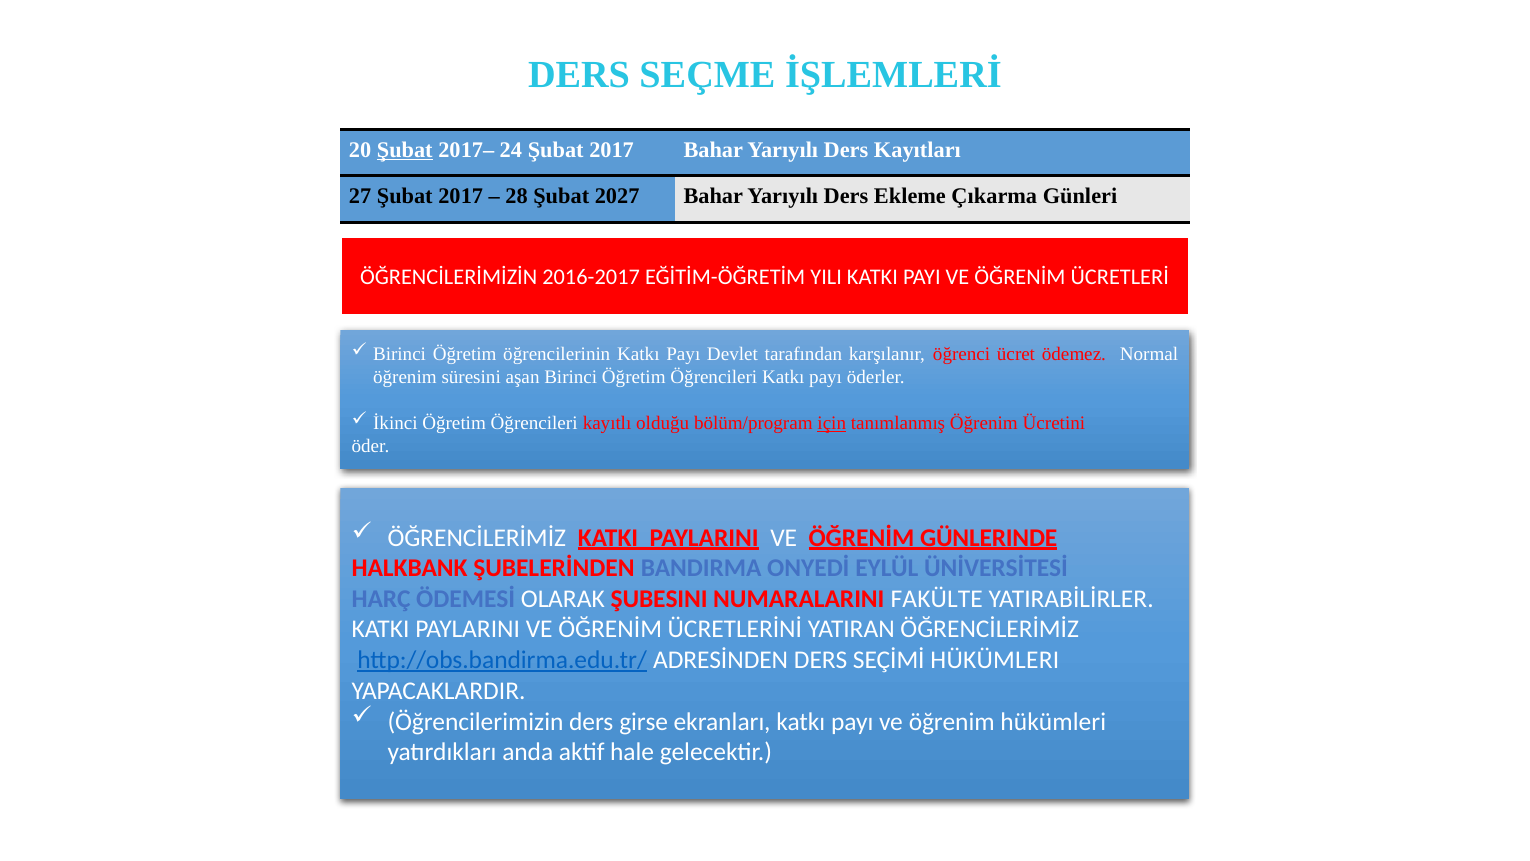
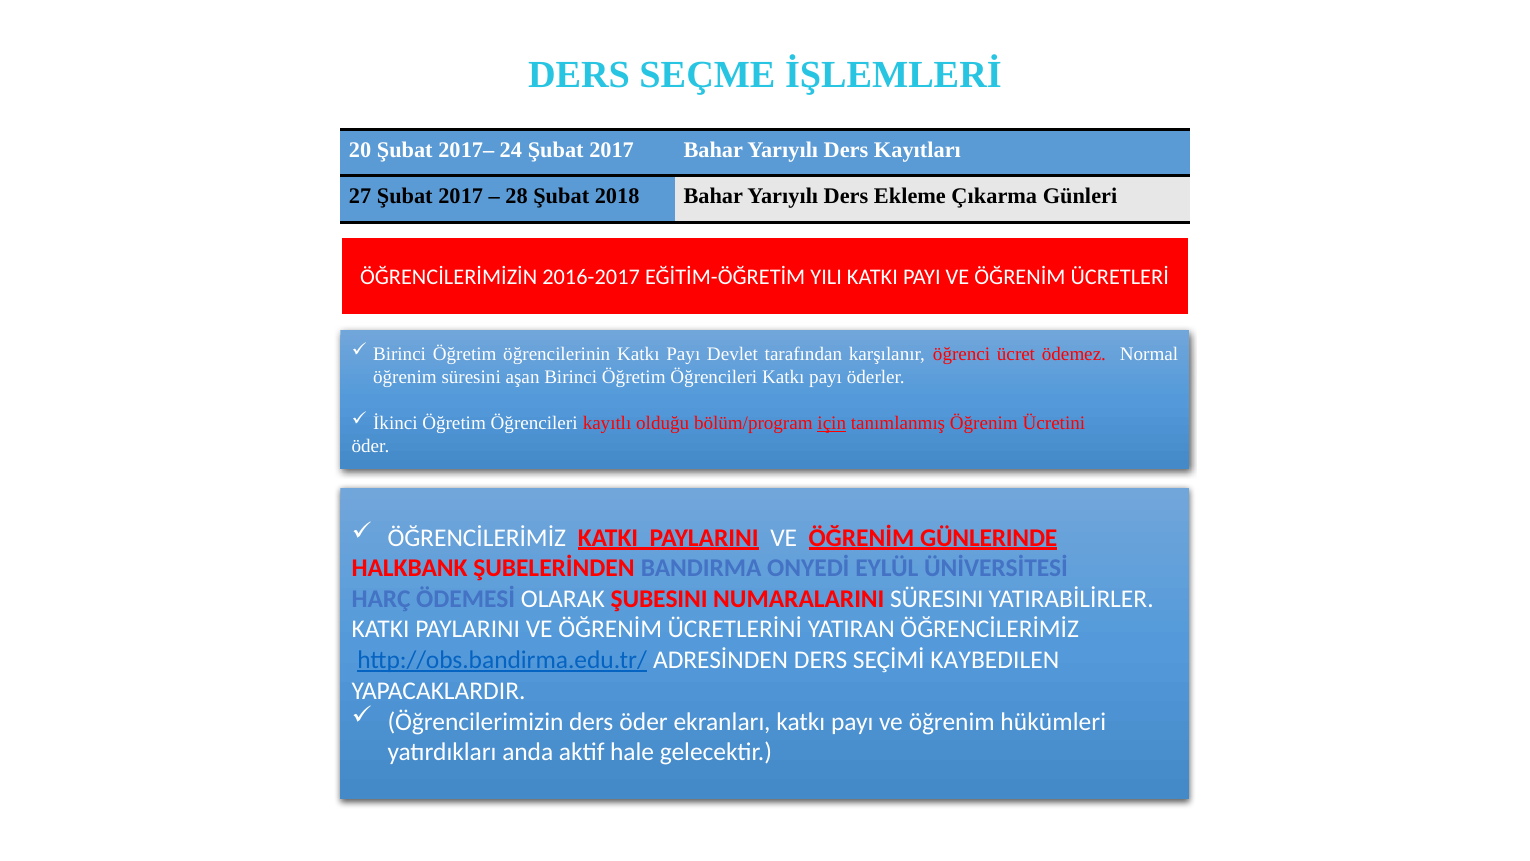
Şubat underline: present -> none (405, 150)
2027: 2027 -> 2018 (617, 196)
NUMARALARINI FAKÜLTE: FAKÜLTE -> SÜRESINI (937, 599)
SEÇİMİ HÜKÜMLERI: HÜKÜMLERI -> KAYBEDILEN (995, 660)
ders girse: girse -> öder (644, 721)
